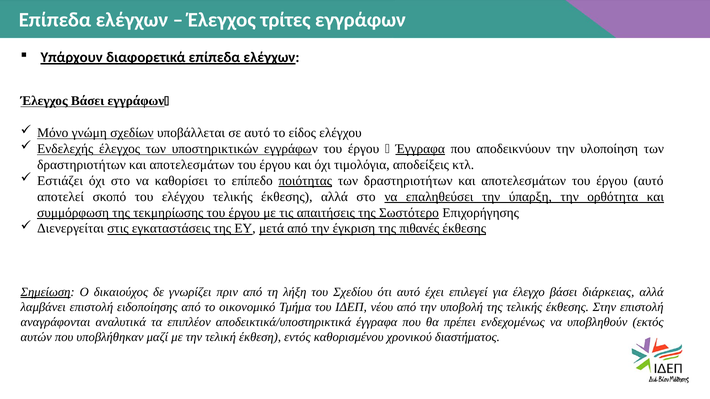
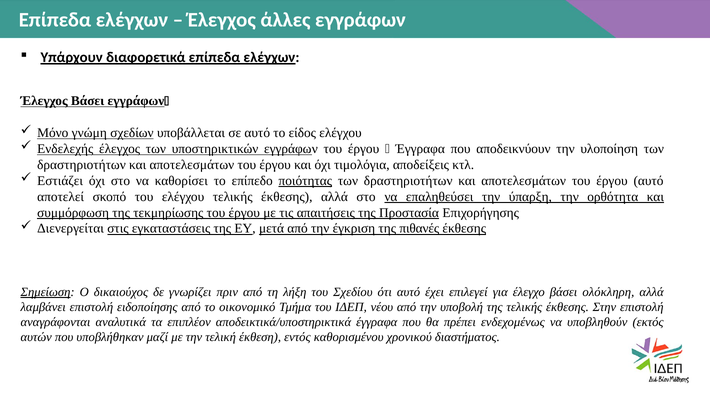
τρίτες: τρίτες -> άλλες (285, 20)
Έγγραφα underline: present -> none (420, 149)
Σωστότερο: Σωστότερο -> Προστασία (409, 213)
διάρκειας: διάρκειας -> ολόκληρη (608, 292)
